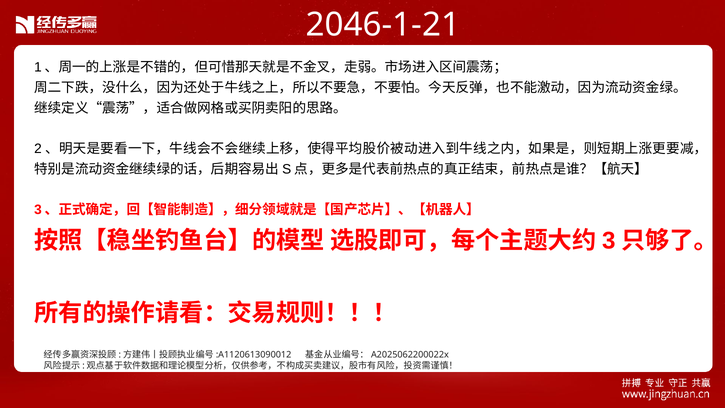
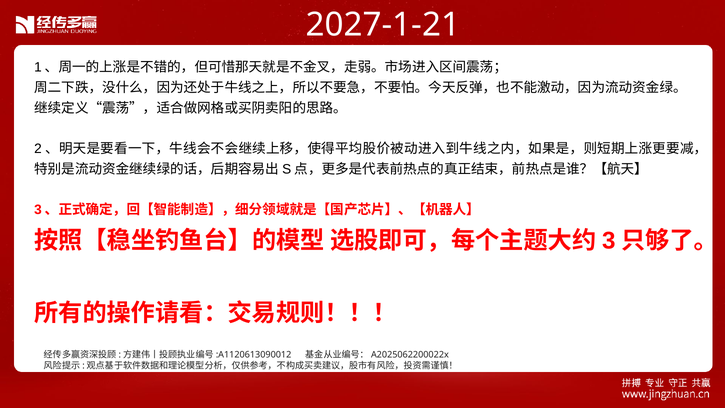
2046-1-21: 2046-1-21 -> 2027-1-21 (383, 25)
